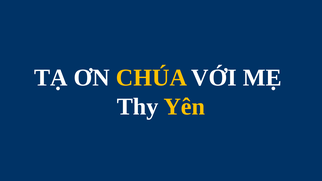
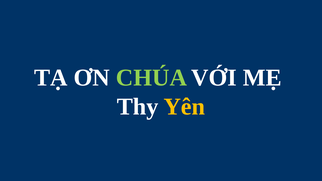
CHÚA colour: yellow -> light green (151, 78)
